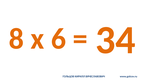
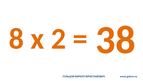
6: 6 -> 2 (58, 39)
34: 34 -> 38 (115, 40)
